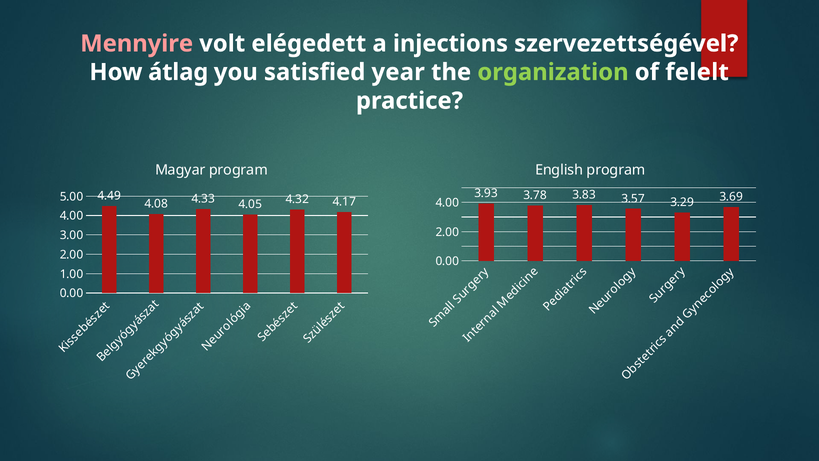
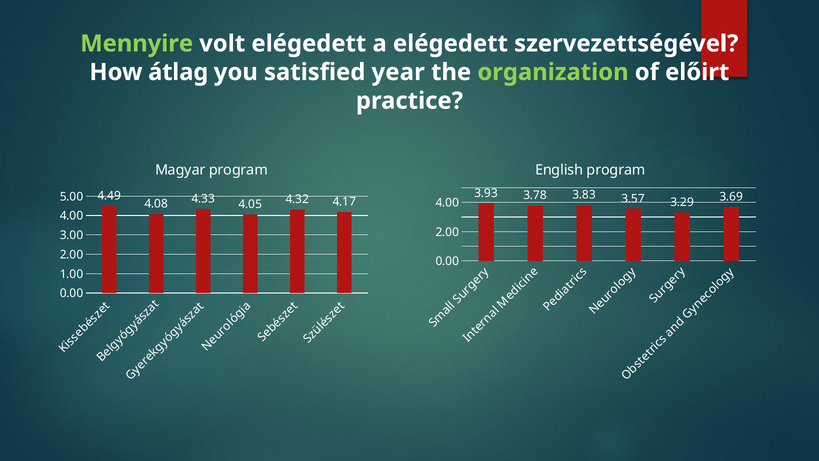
Mennyire colour: pink -> light green (137, 44)
a injections: injections -> elégedett (450, 44)
felelt: felelt -> előirt (697, 72)
